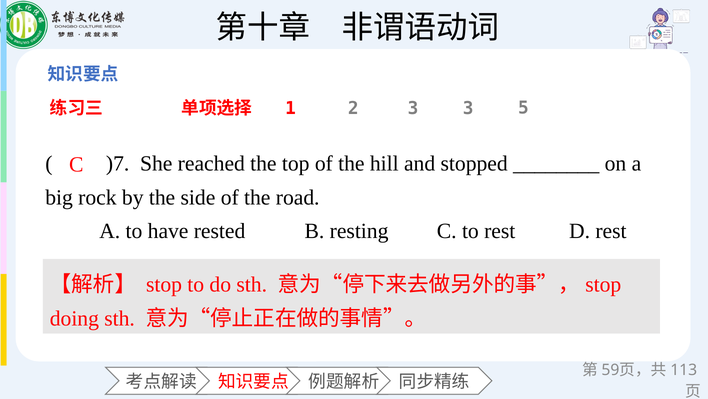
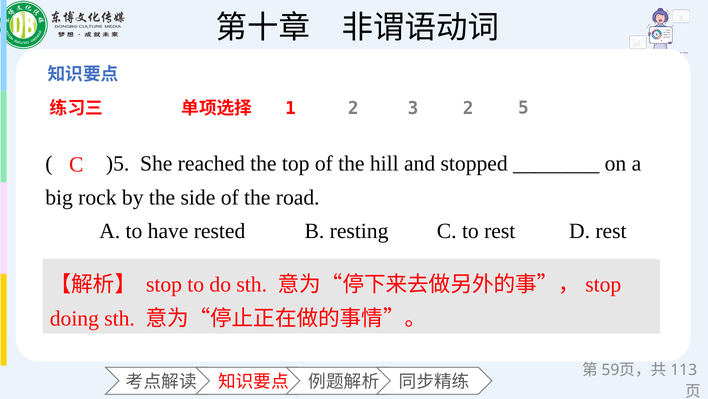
3 3: 3 -> 2 (468, 108)
)7: )7 -> )5 (118, 163)
